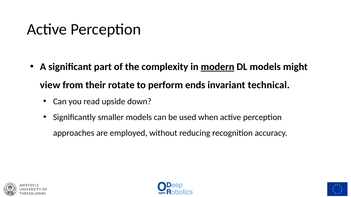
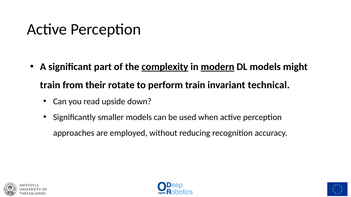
complexity underline: none -> present (165, 67)
view: view -> train (50, 85)
perform ends: ends -> train (195, 85)
